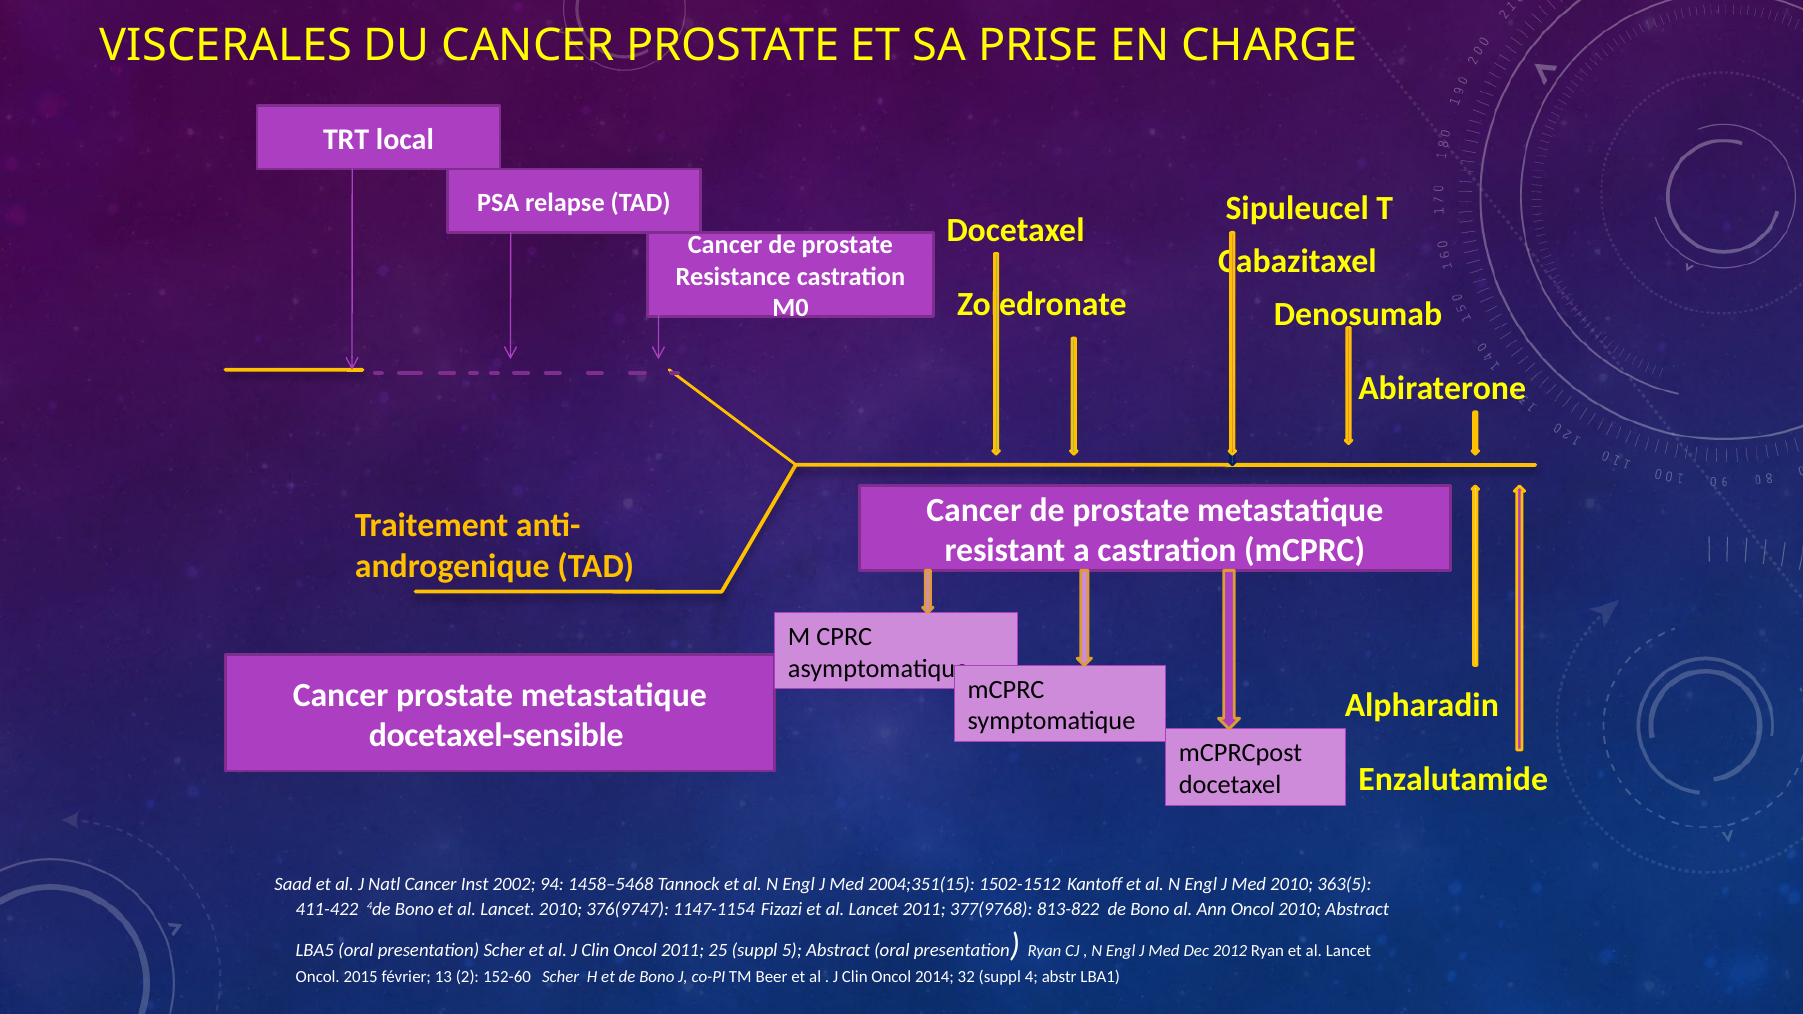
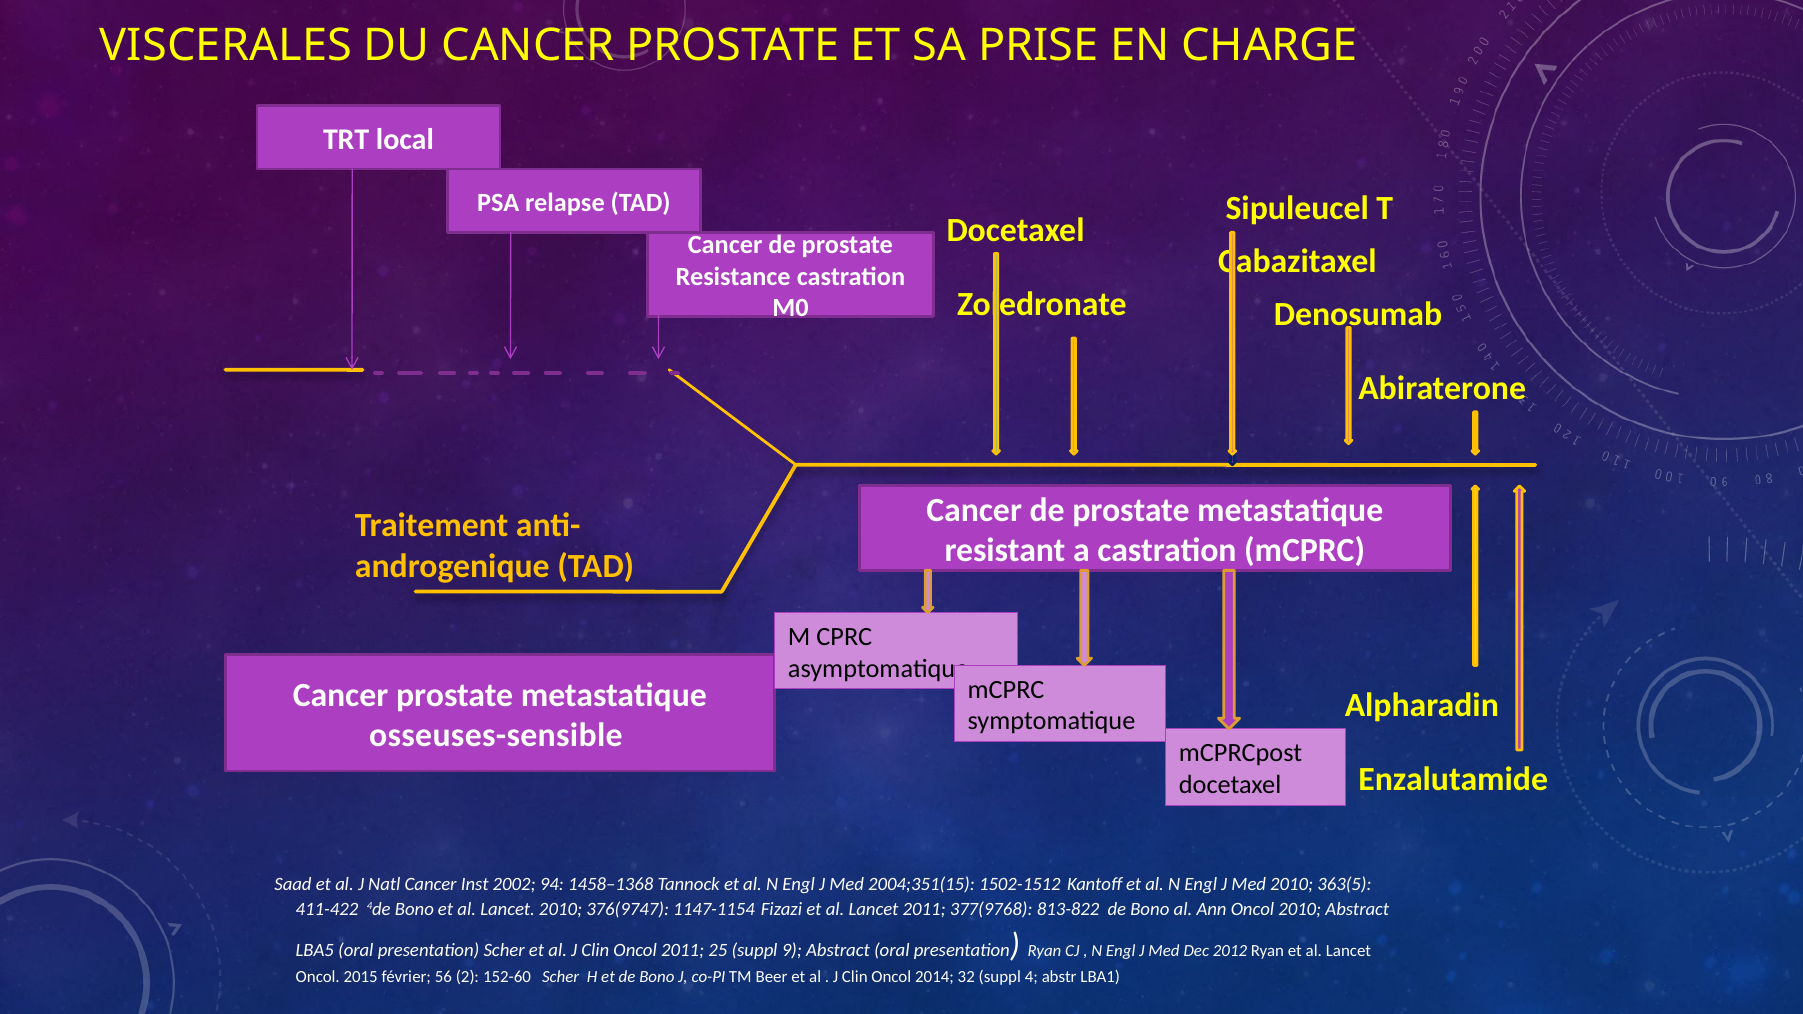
docetaxel-sensible: docetaxel-sensible -> osseuses-sensible (496, 736)
1458–5468: 1458–5468 -> 1458–1368 (611, 884)
5: 5 -> 9 (792, 951)
13: 13 -> 56 (443, 977)
